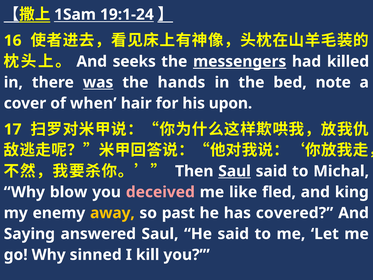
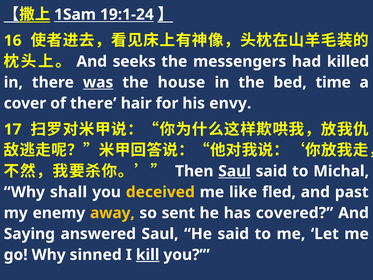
messengers underline: present -> none (240, 61)
hands: hands -> house (181, 82)
note: note -> time (333, 82)
of when: when -> there (93, 103)
upon: upon -> envy (230, 103)
blow: blow -> shall (69, 192)
deceived colour: pink -> yellow (160, 192)
king: king -> past (352, 192)
past: past -> sent (178, 213)
kill underline: none -> present (148, 255)
